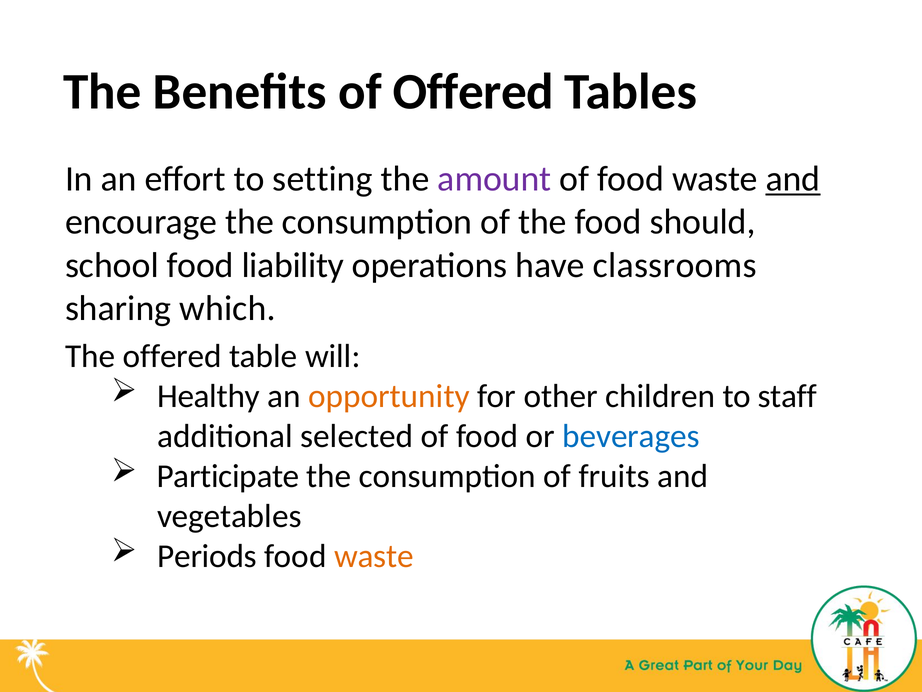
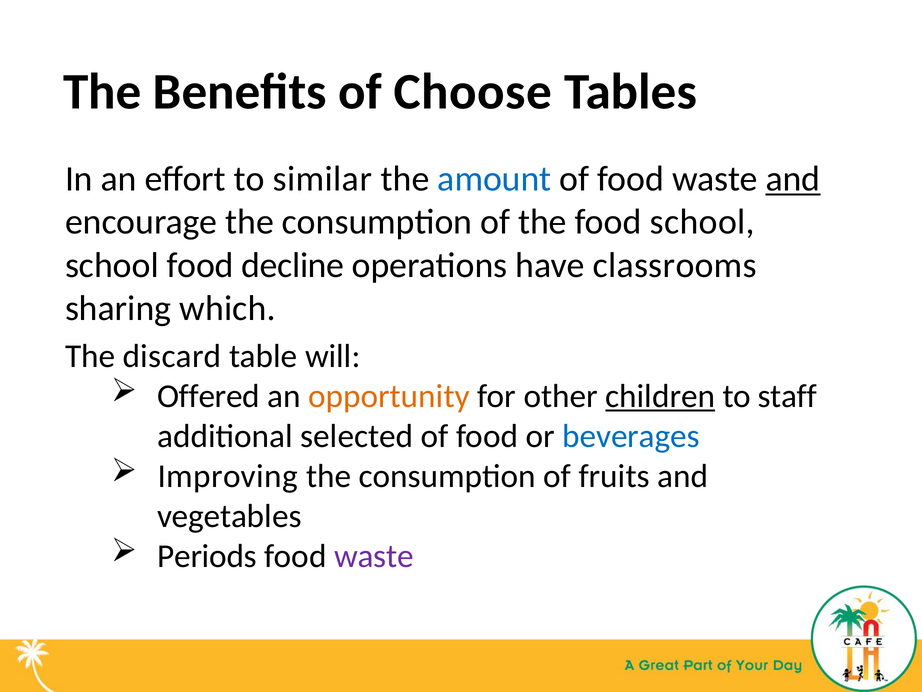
of Offered: Offered -> Choose (473, 92)
setting: setting -> similar (322, 179)
amount colour: purple -> blue (494, 179)
food should: should -> school (702, 222)
liability: liability -> decline (293, 265)
The offered: offered -> discard (172, 356)
Healthy: Healthy -> Offered (209, 396)
children underline: none -> present (660, 396)
Participate: Participate -> Improving (228, 476)
waste colour: orange -> purple (374, 556)
